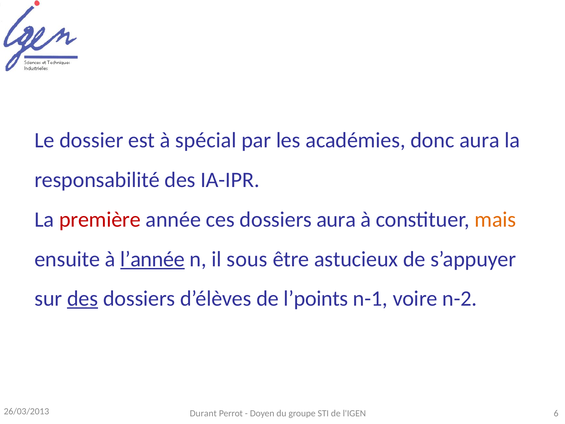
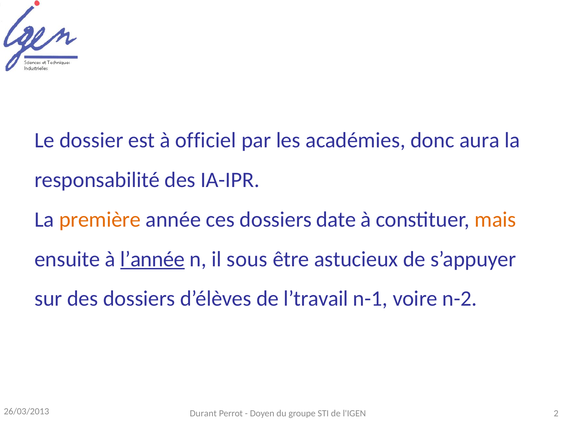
spécial: spécial -> officiel (206, 140)
première colour: red -> orange (100, 219)
dossiers aura: aura -> date (336, 219)
des underline: present -> none (83, 299)
l’points: l’points -> l’travail (316, 299)
6: 6 -> 2 (556, 413)
